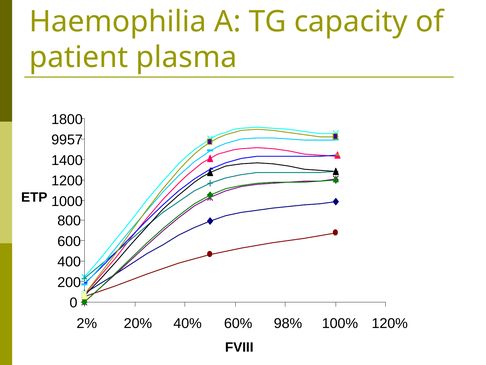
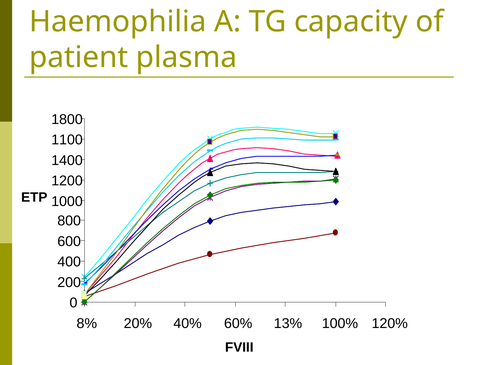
9957: 9957 -> 1100 (67, 140)
2%: 2% -> 8% (87, 323)
98%: 98% -> 13% (288, 323)
